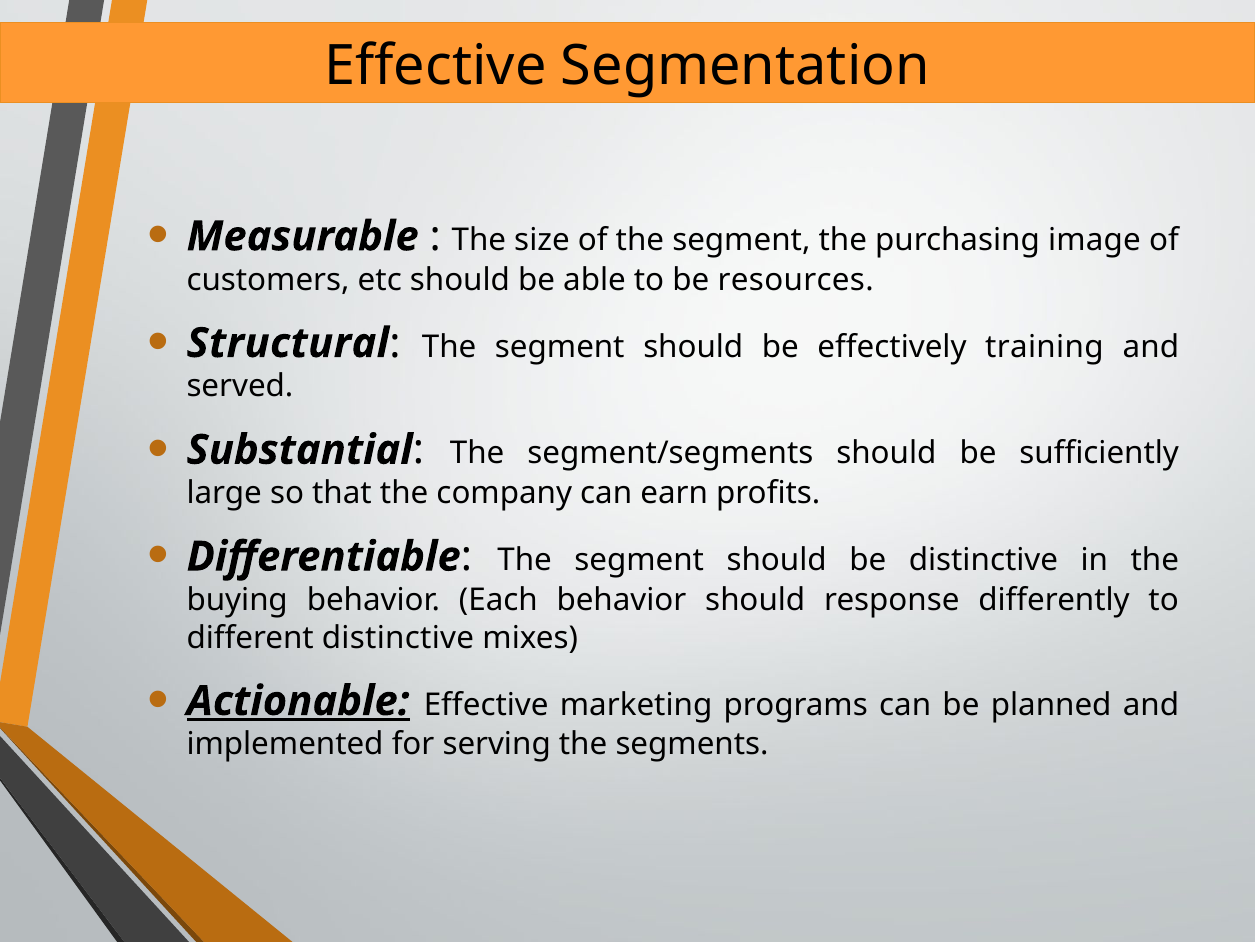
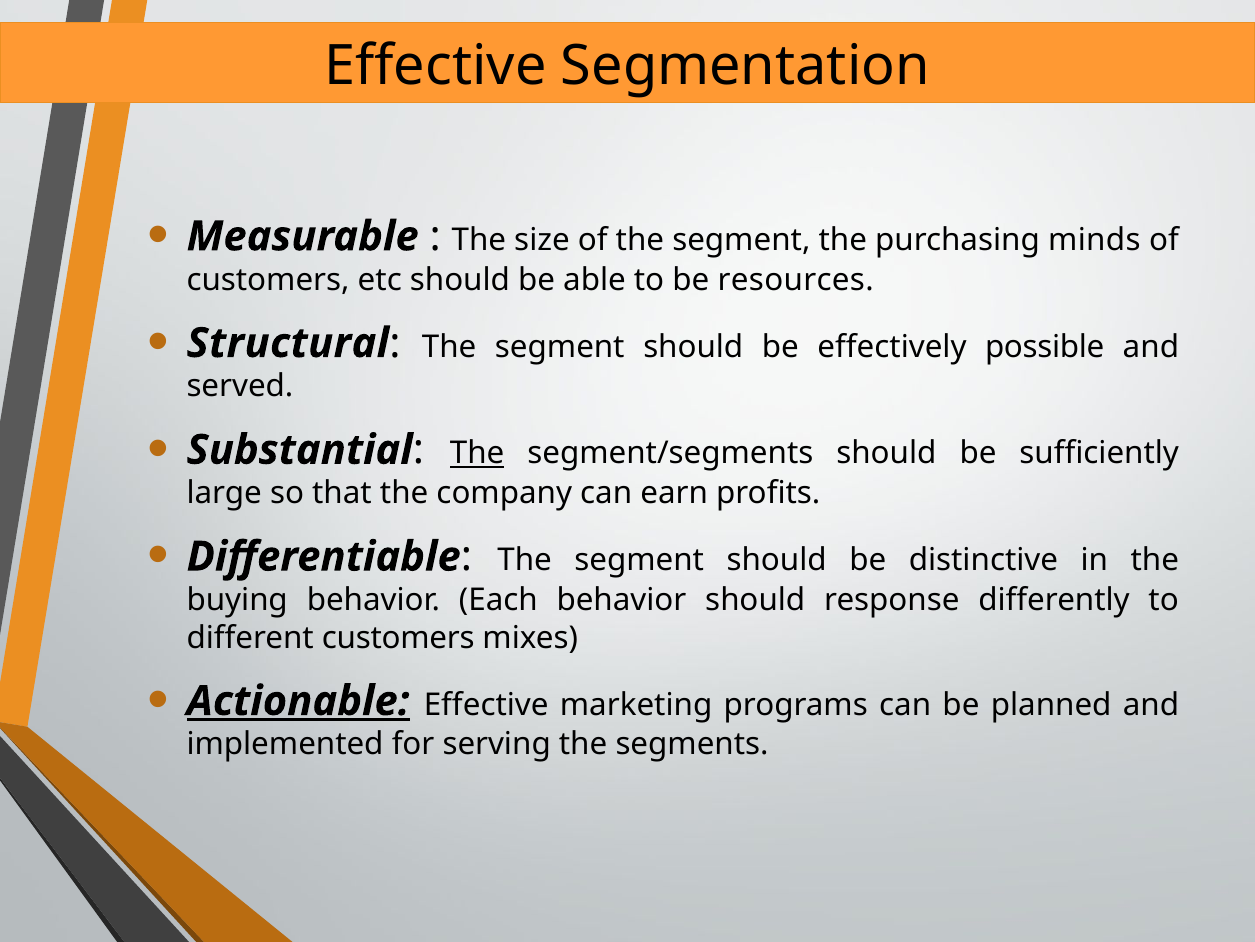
image: image -> minds (1094, 240)
training: training -> possible (1045, 346)
The underline: none -> present (477, 453)
different distinctive: distinctive -> customers (398, 637)
